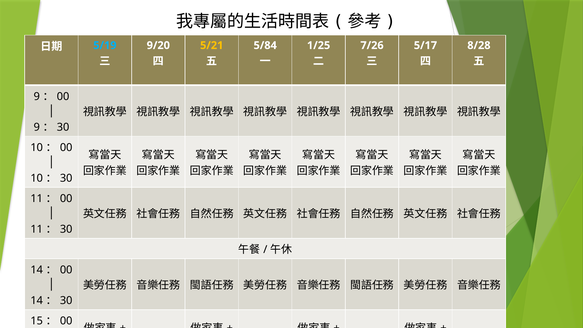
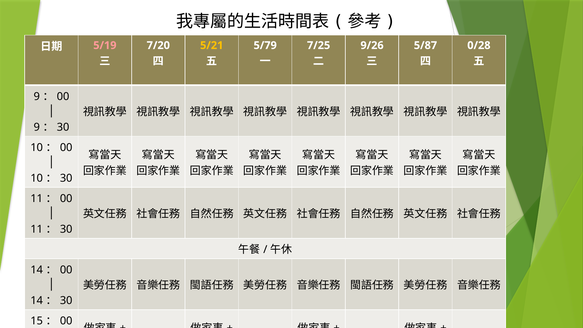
5/19 colour: light blue -> pink (105, 45)
9/20: 9/20 -> 7/20 (158, 45)
5/84: 5/84 -> 5/79 (265, 45)
1/25: 1/25 -> 7/25 (319, 45)
7/26: 7/26 -> 9/26 (372, 45)
5/17: 5/17 -> 5/87 (425, 45)
8/28: 8/28 -> 0/28 (479, 45)
